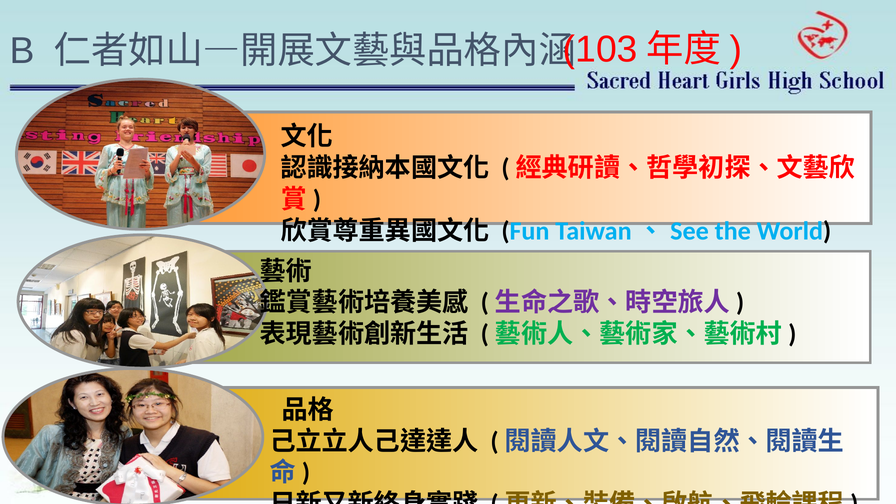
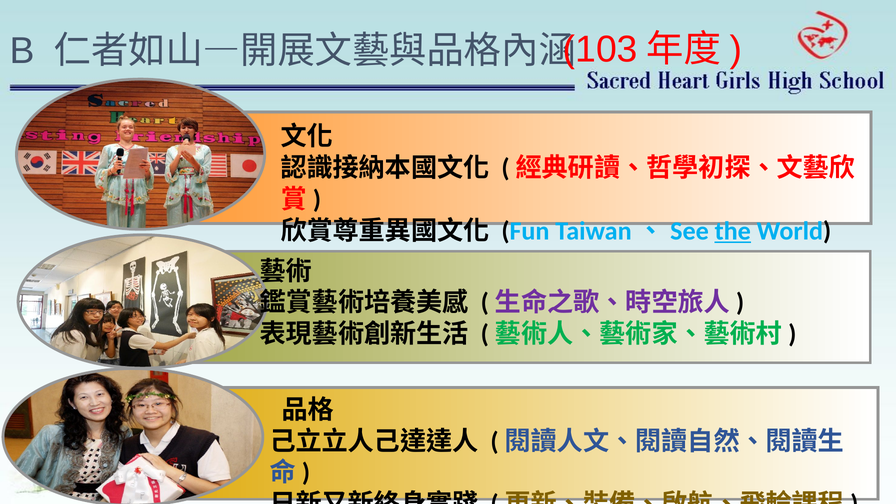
the underline: none -> present (733, 231)
